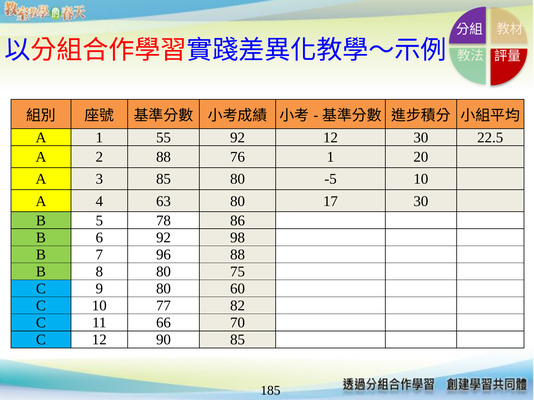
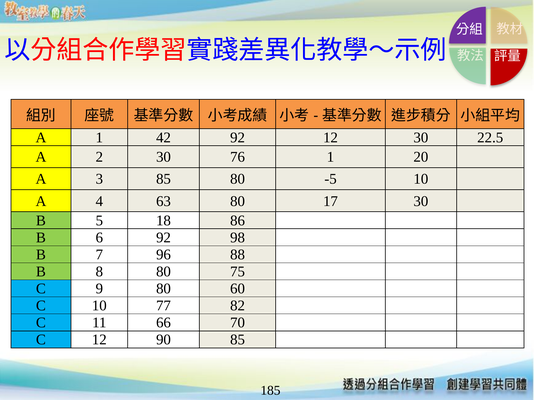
55: 55 -> 42 (164, 138)
2 88: 88 -> 30 (164, 157)
78: 78 -> 18 (164, 221)
